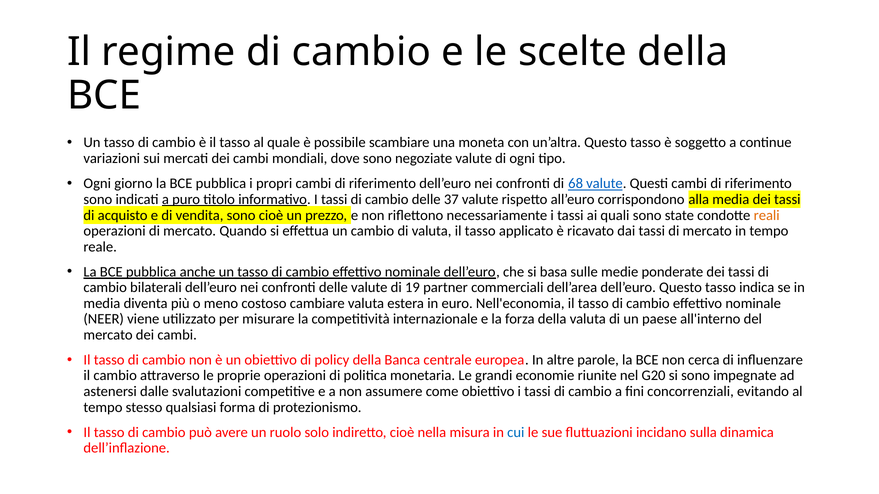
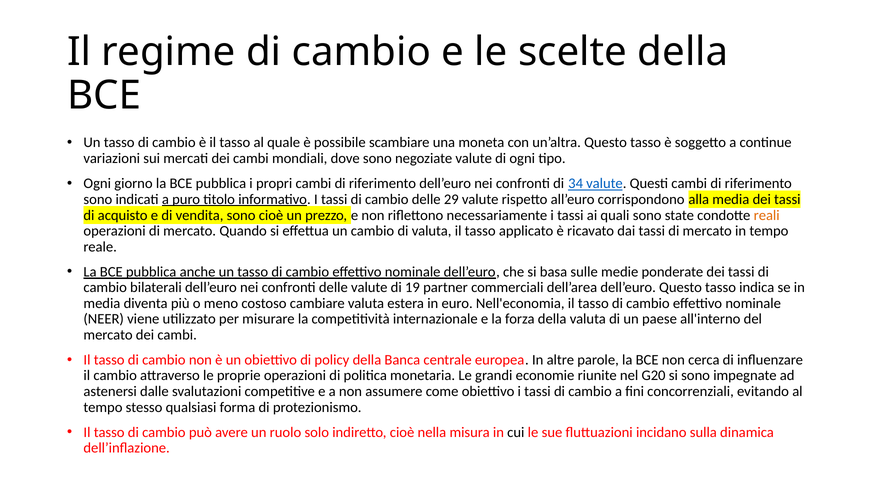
68: 68 -> 34 (576, 184)
37: 37 -> 29 (451, 200)
cui colour: blue -> black (516, 433)
